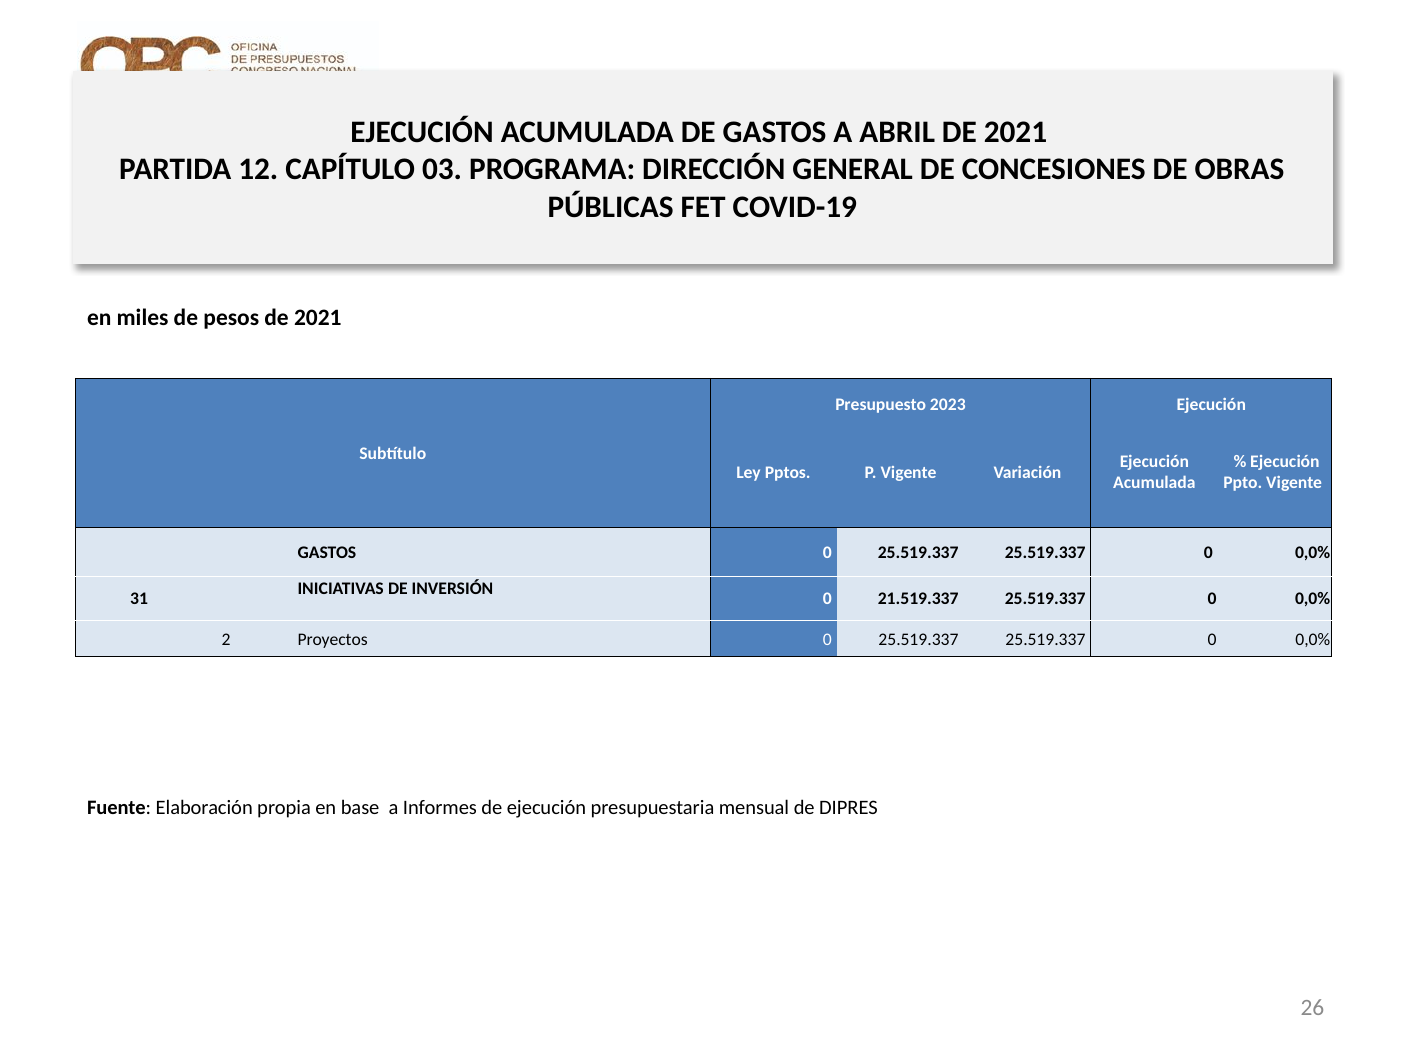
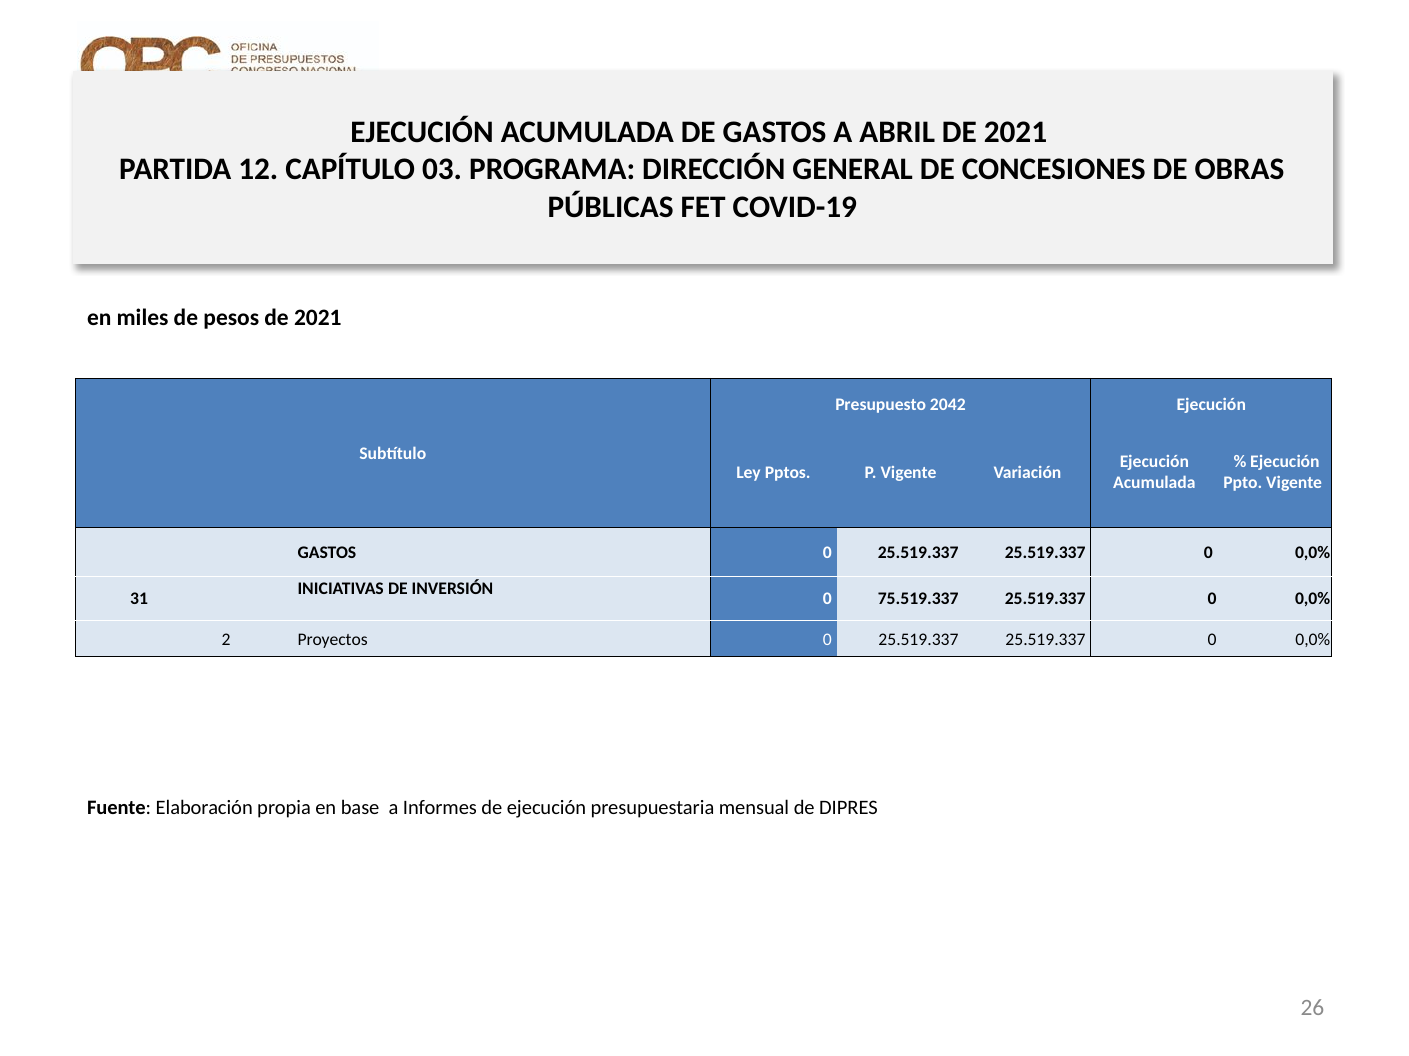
2023: 2023 -> 2042 (948, 405)
21.519.337: 21.519.337 -> 75.519.337 (918, 599)
